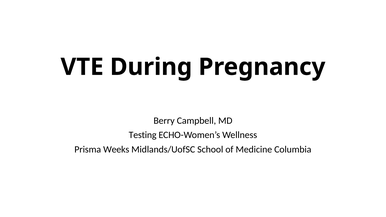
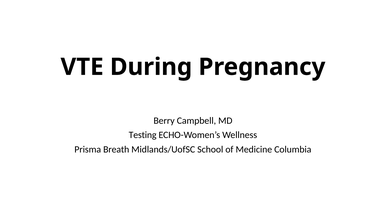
Weeks: Weeks -> Breath (116, 150)
